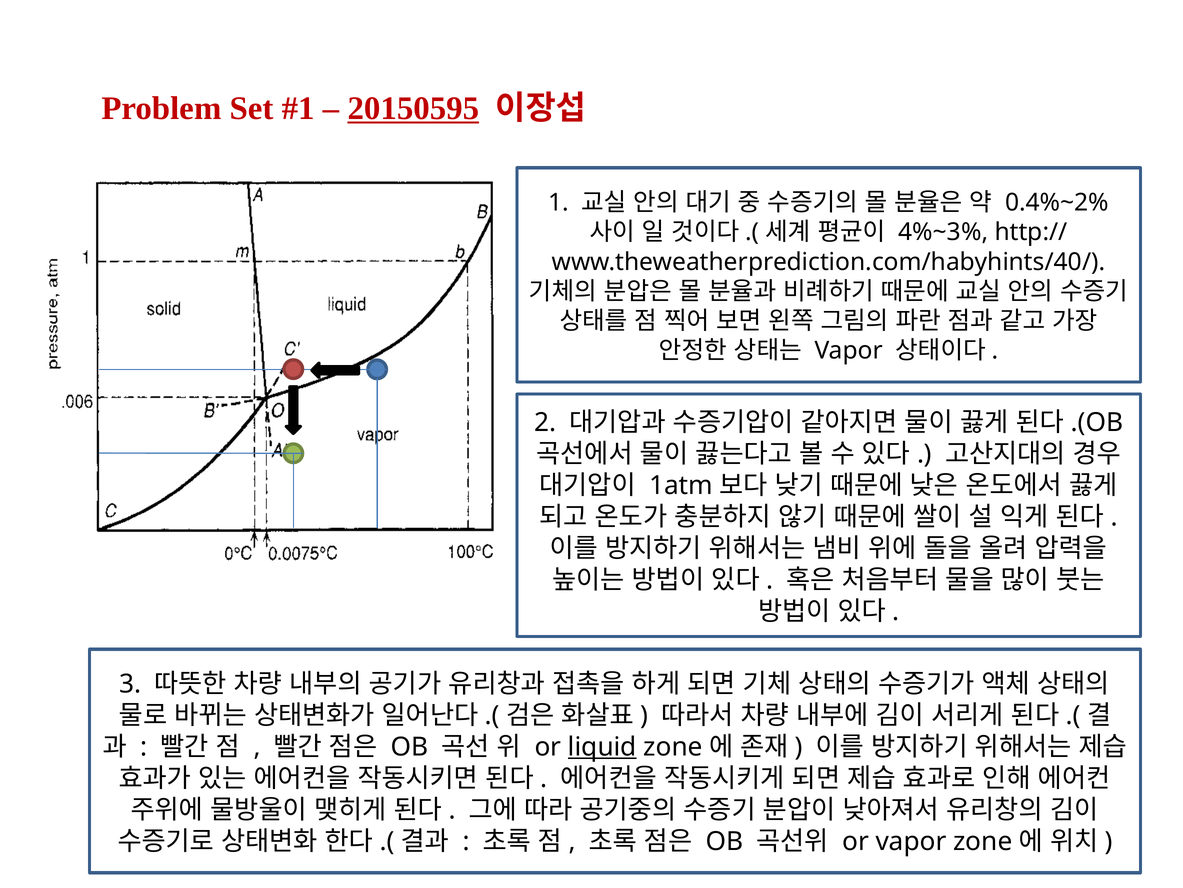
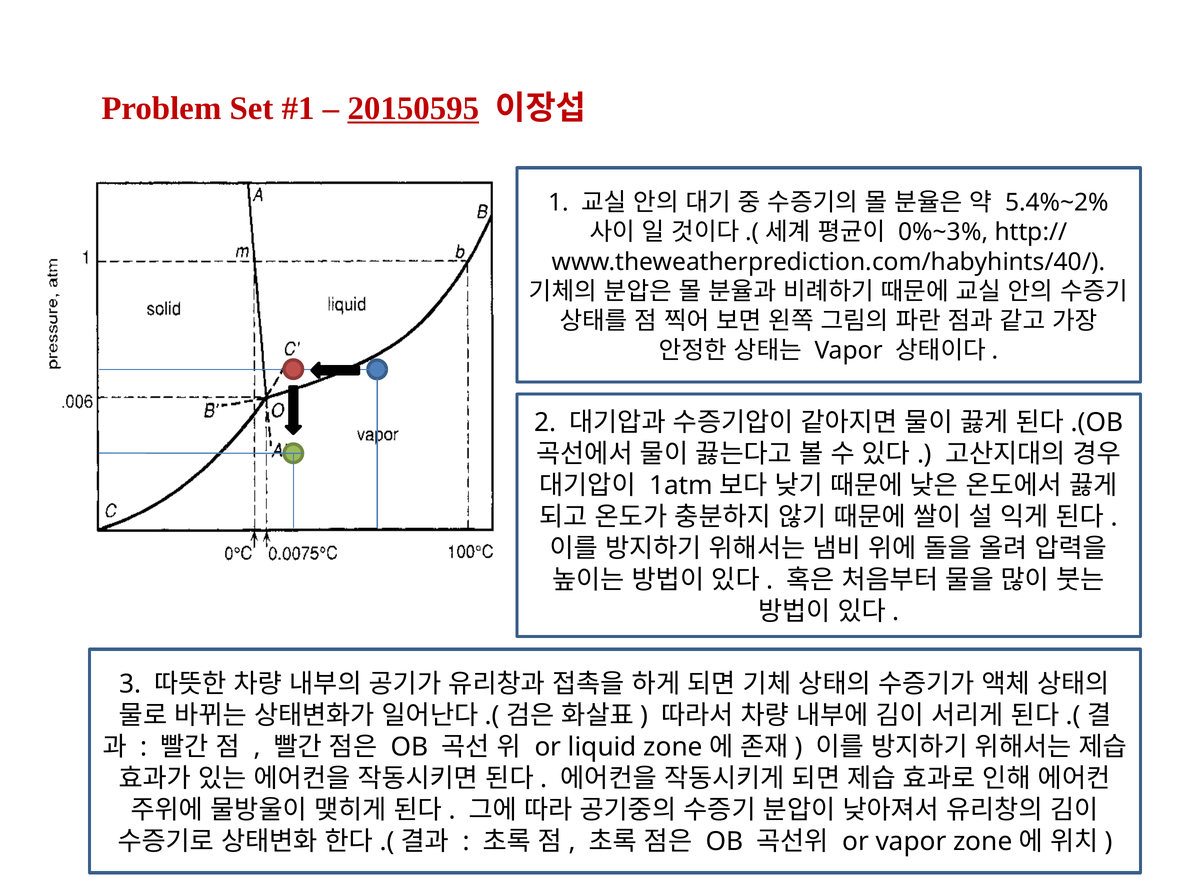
0.4%~2%: 0.4%~2% -> 5.4%~2% (1057, 203)
4%~3%: 4%~3% -> 0%~3% (943, 232)
liquid underline: present -> none (602, 746)
